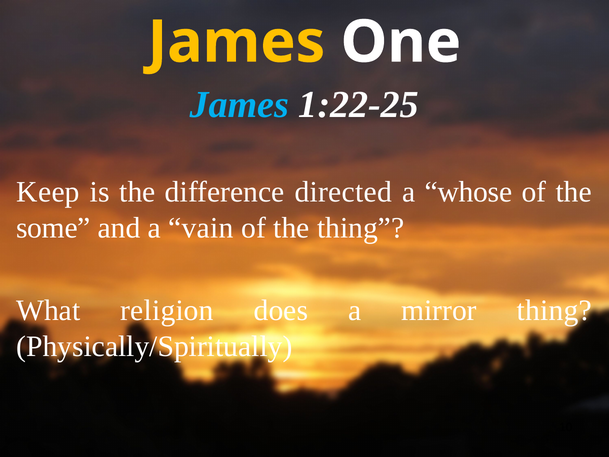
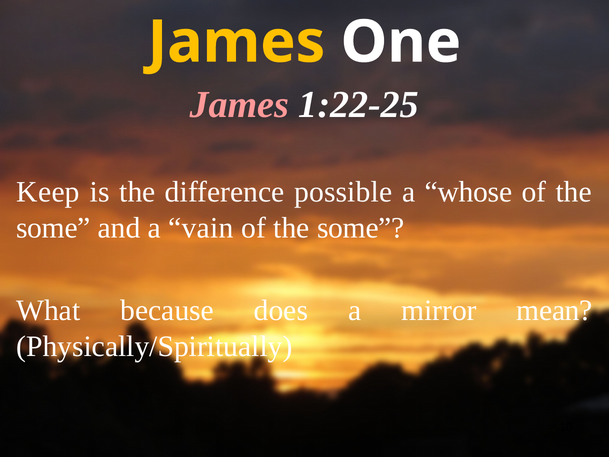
James colour: light blue -> pink (239, 105)
directed: directed -> possible (343, 192)
thing: thing -> some (361, 228)
religion: religion -> because (167, 311)
mirror thing: thing -> mean (554, 311)
